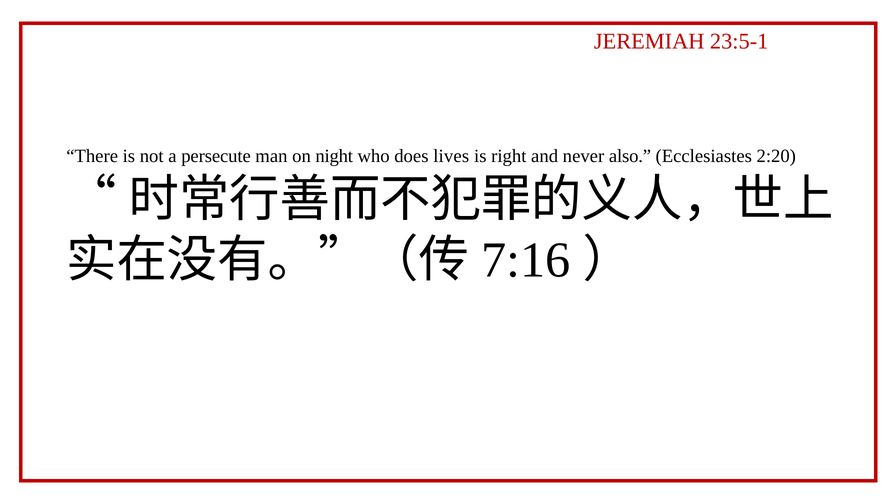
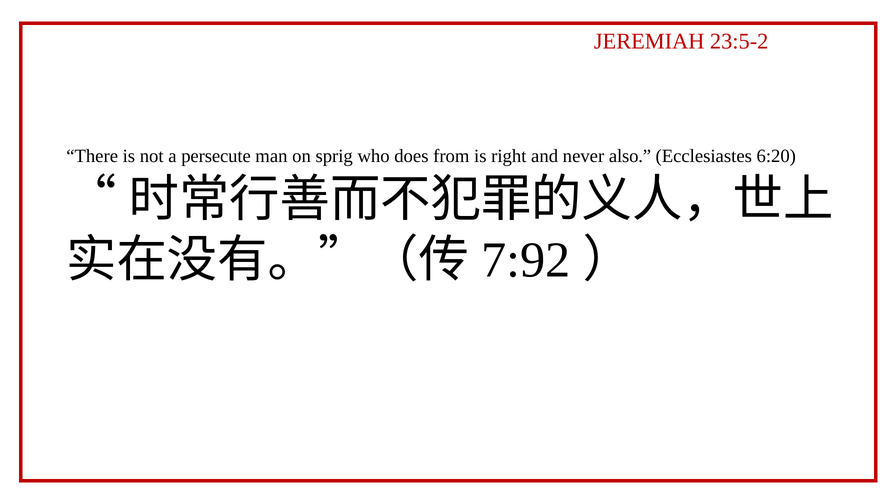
23:5-1: 23:5-1 -> 23:5-2 (739, 41)
night: night -> sprig (334, 156)
lives: lives -> from (451, 156)
2:20: 2:20 -> 6:20 (776, 156)
7:16: 7:16 -> 7:92 (526, 260)
